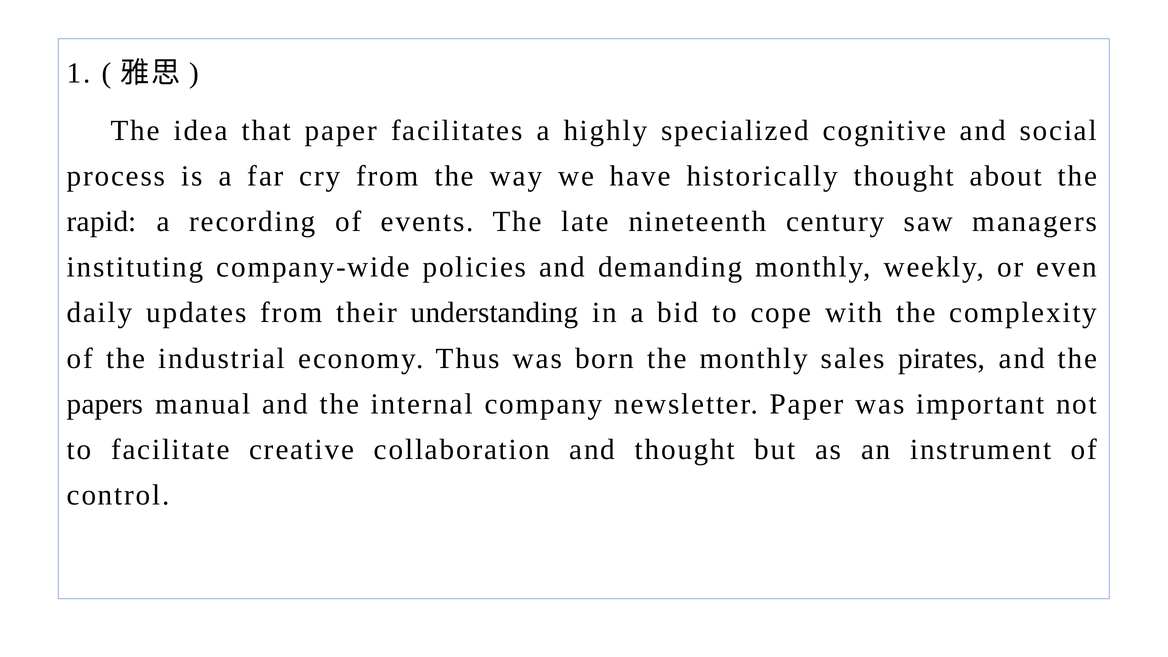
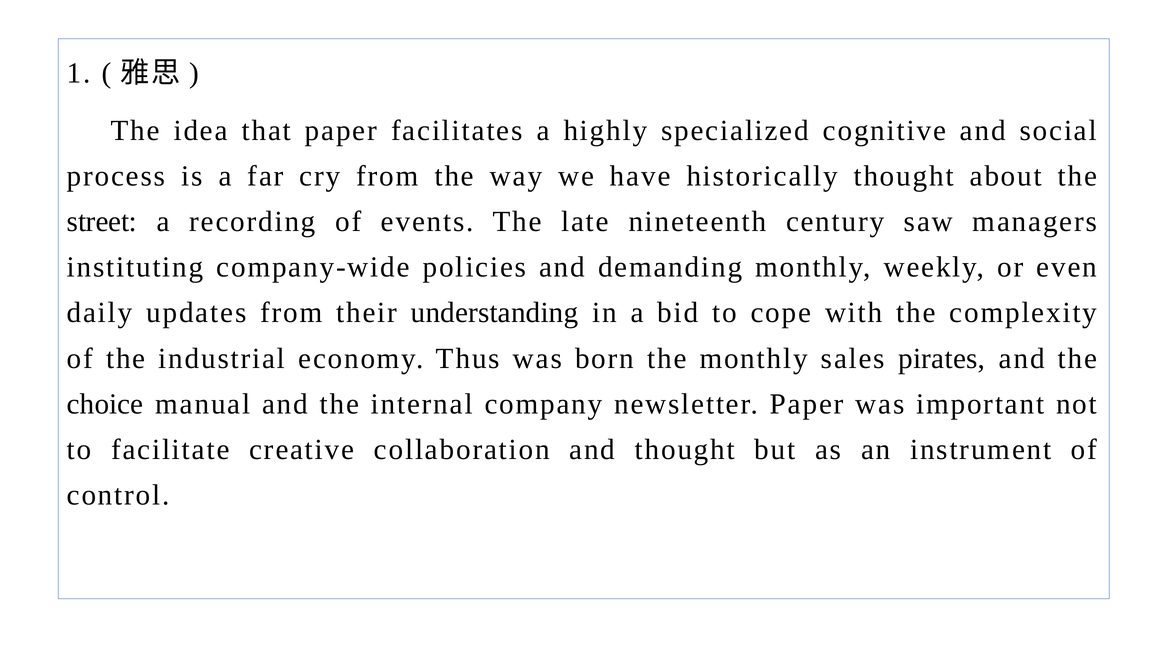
rapid: rapid -> street (102, 222)
papers: papers -> choice (105, 404)
